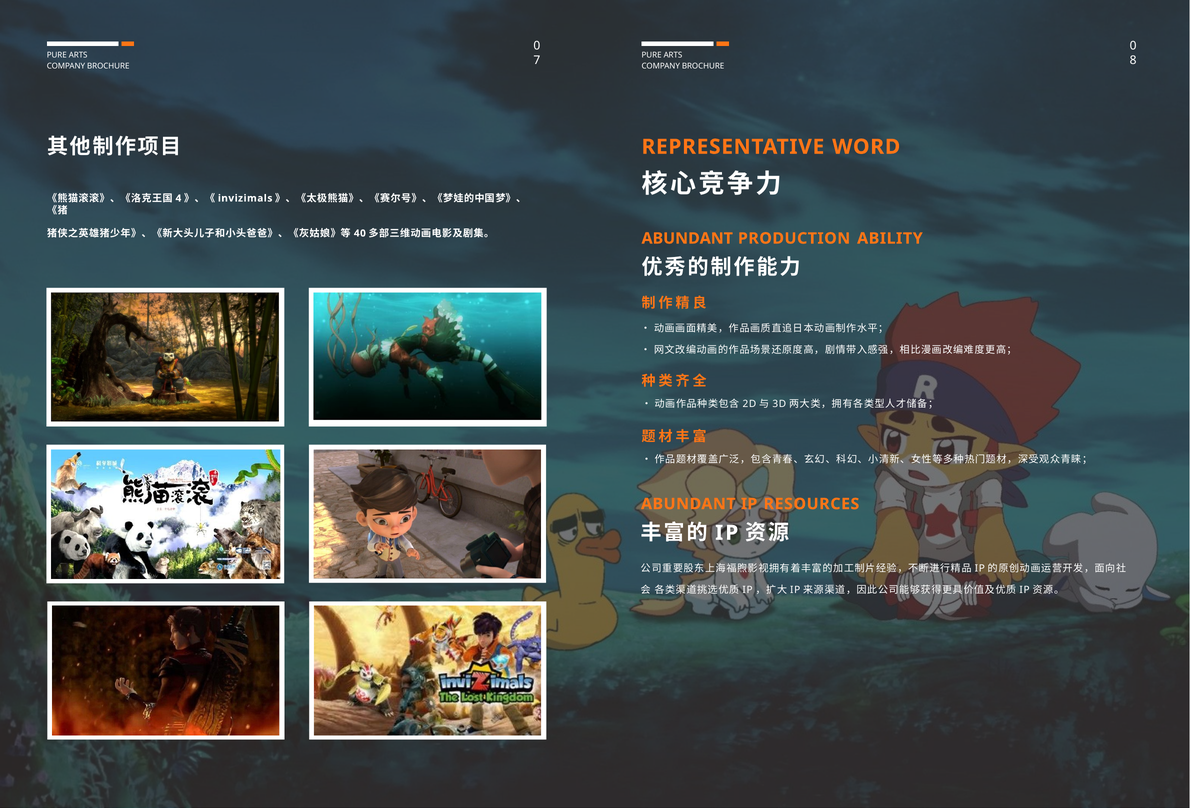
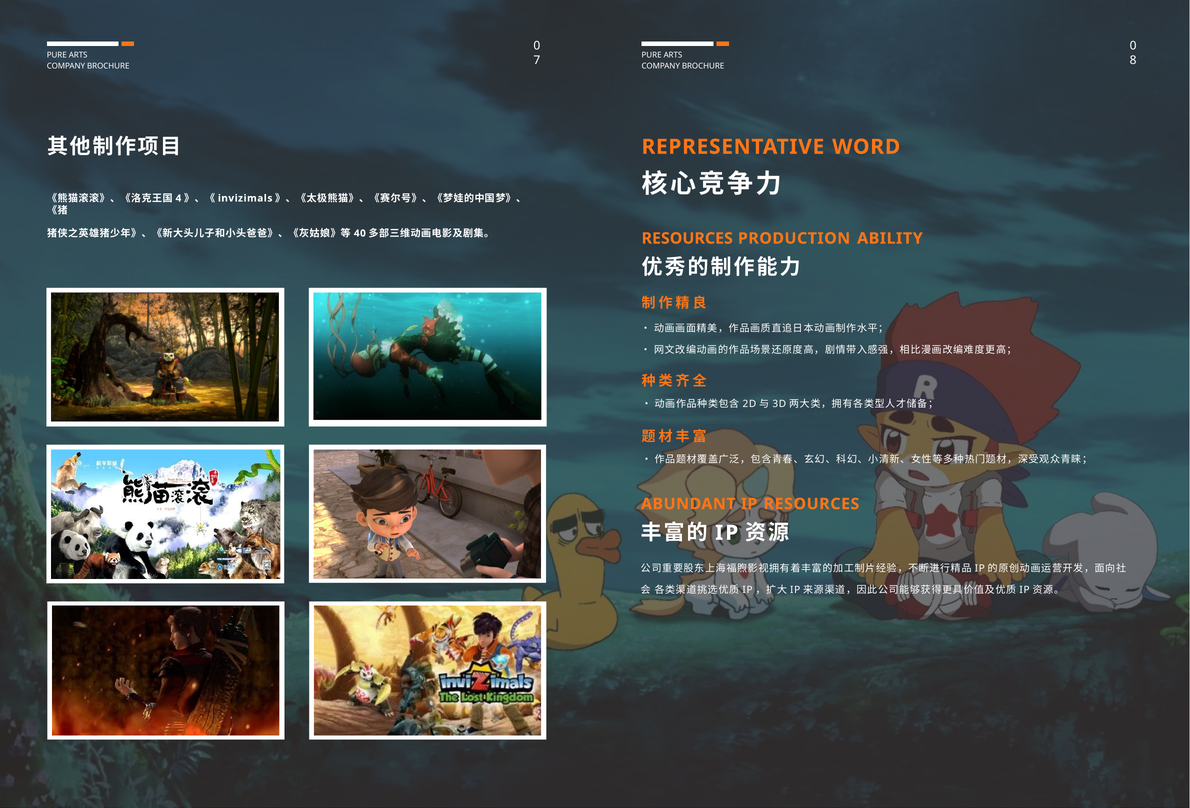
ABUNDANT: ABUNDANT -> RESOURCES (687, 238)
